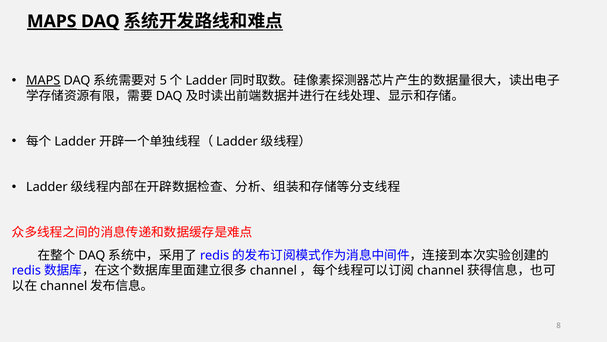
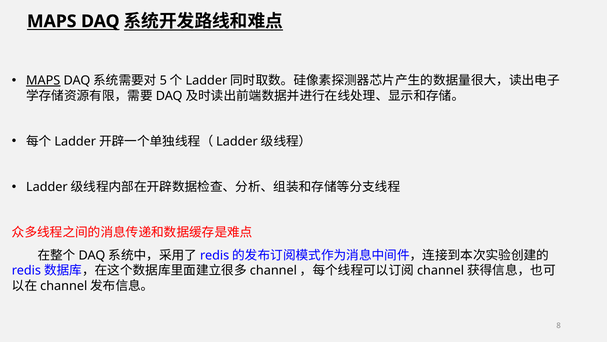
MAPS underline: present -> none (52, 21)
